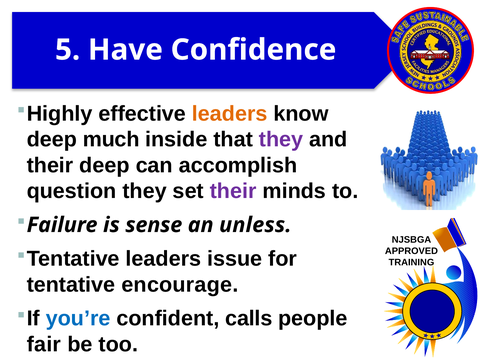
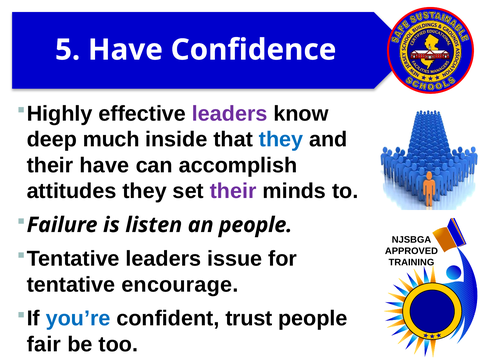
leaders colour: orange -> purple (230, 114)
they colour: purple -> blue (281, 140)
their deep: deep -> have (104, 166)
question: question -> attitudes (72, 191)
sense: sense -> listen (154, 225)
an unless: unless -> people (256, 225)
calls: calls -> trust (249, 319)
